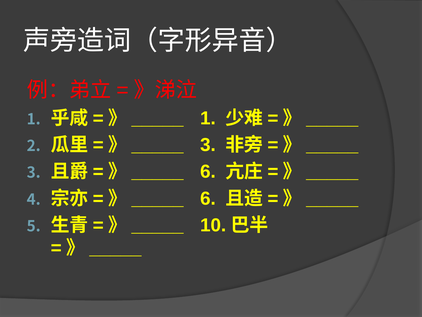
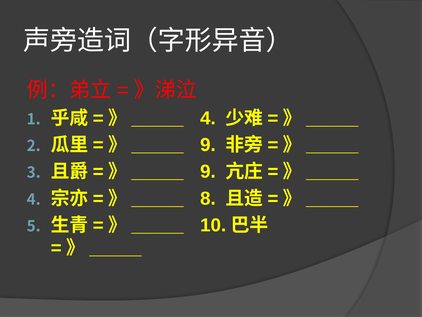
1: 1 -> 4 (208, 118)
3: 3 -> 9 (208, 145)
6: 6 -> 9 (208, 171)
6: 6 -> 8 (208, 198)
